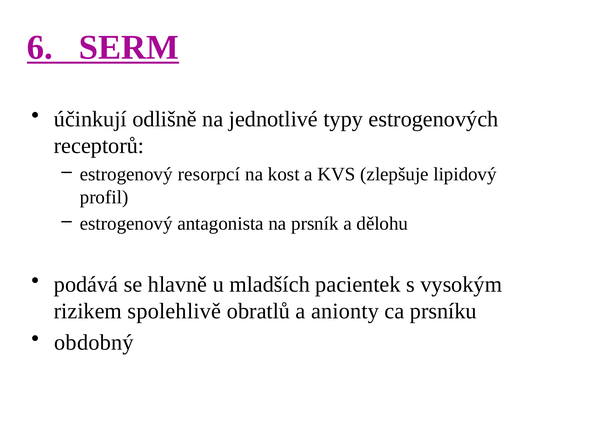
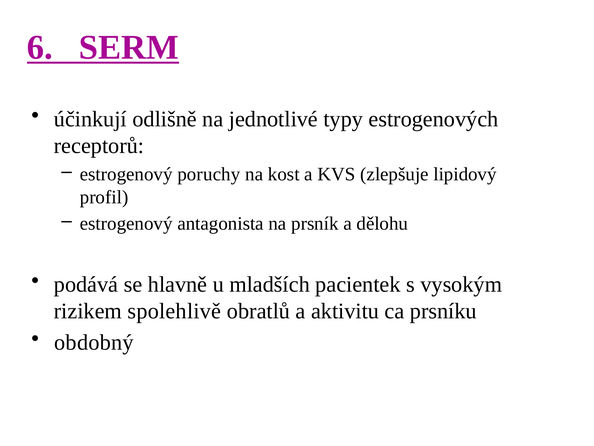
resorpcí: resorpcí -> poruchy (209, 174)
anionty: anionty -> aktivitu (345, 311)
